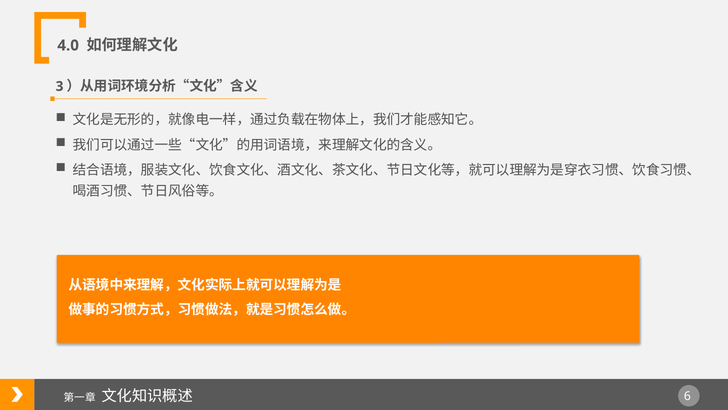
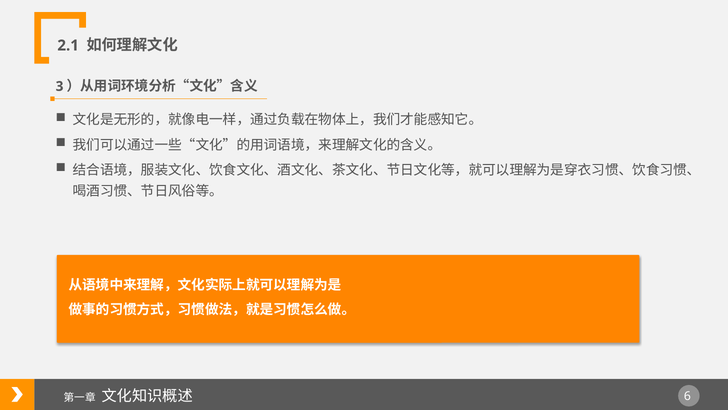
4.0: 4.0 -> 2.1 (68, 45)
